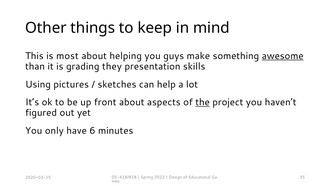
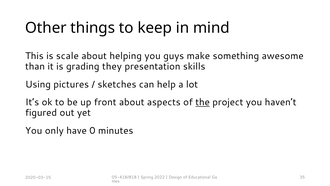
most: most -> scale (67, 56)
awesome underline: present -> none (283, 56)
6: 6 -> 0 (92, 130)
